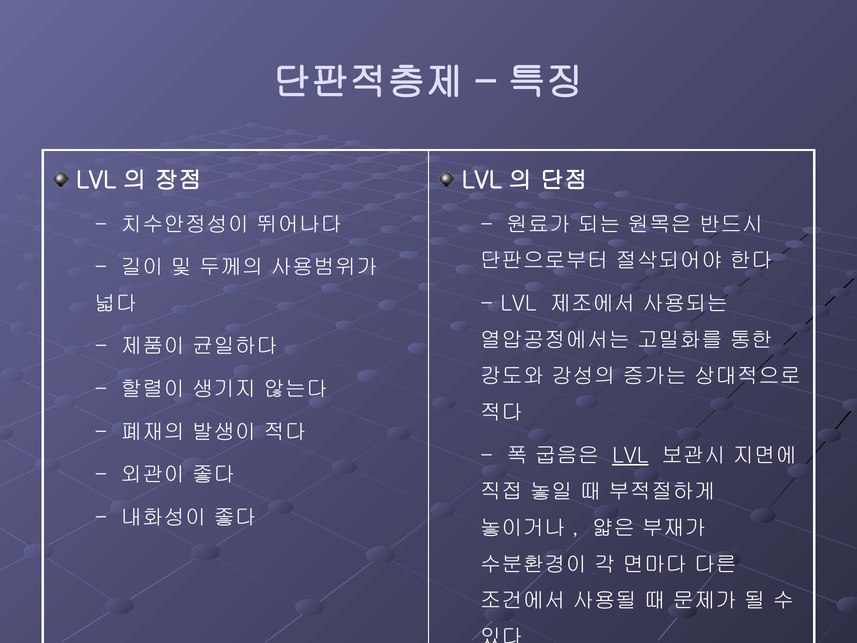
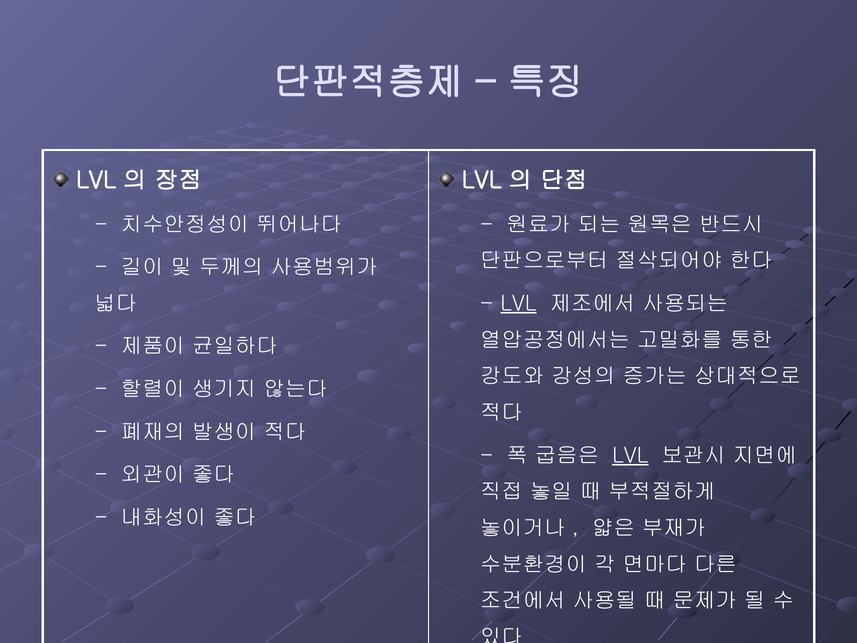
LVL underline: none -> present (518, 304)
